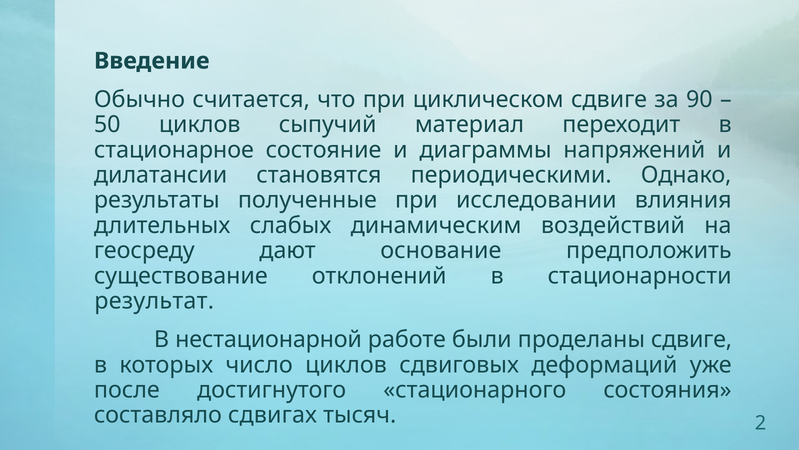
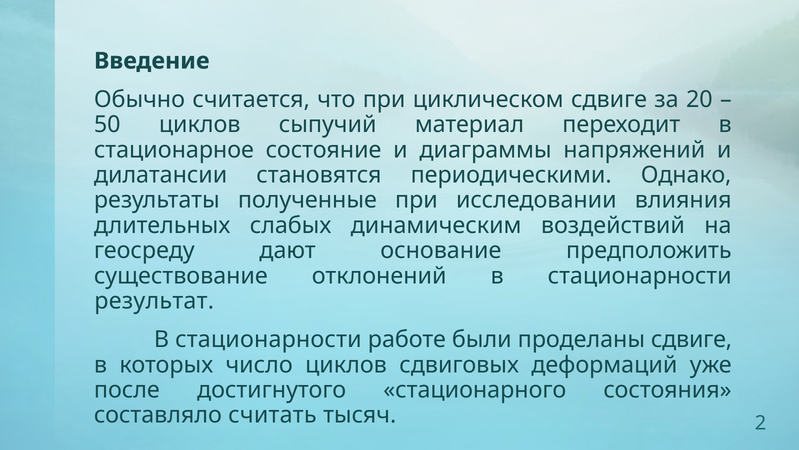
90: 90 -> 20 (699, 99)
нестационарной: нестационарной -> стационарности (268, 339)
сдвигах: сдвигах -> считать (272, 415)
